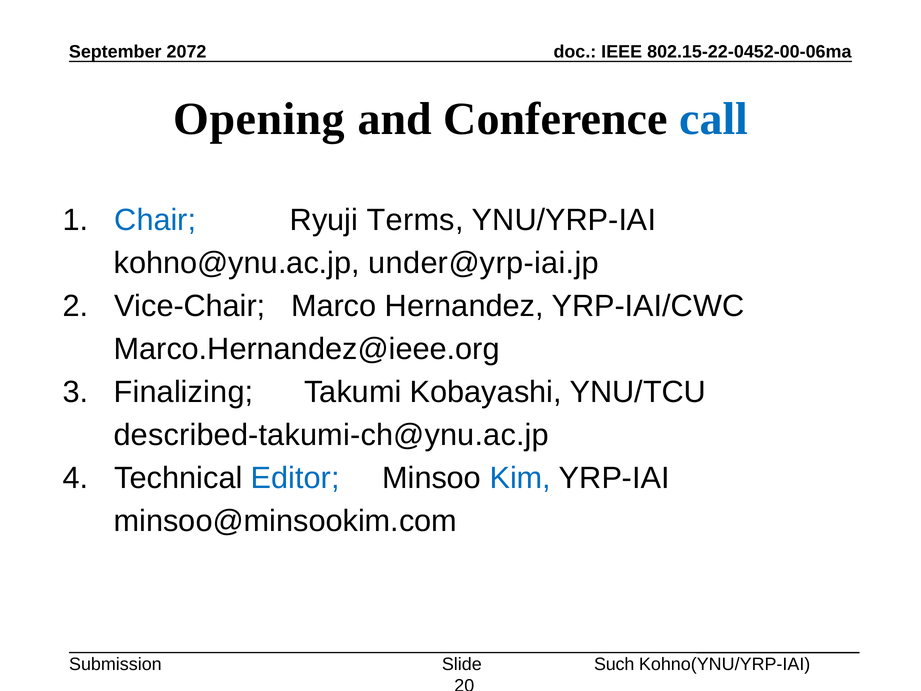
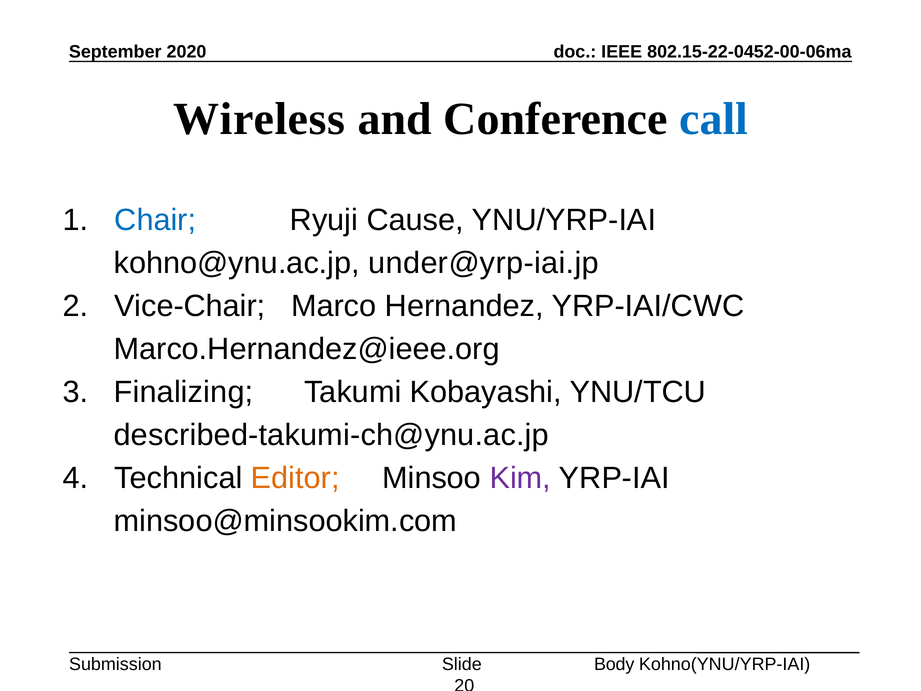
2072: 2072 -> 2020 (187, 52)
Opening: Opening -> Wireless (259, 119)
Terms: Terms -> Cause (415, 220)
Editor colour: blue -> orange (295, 478)
Kim colour: blue -> purple (520, 478)
Such: Such -> Body (614, 664)
